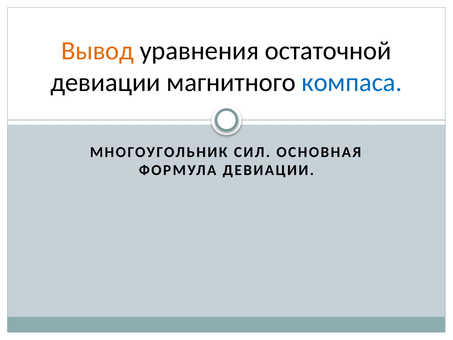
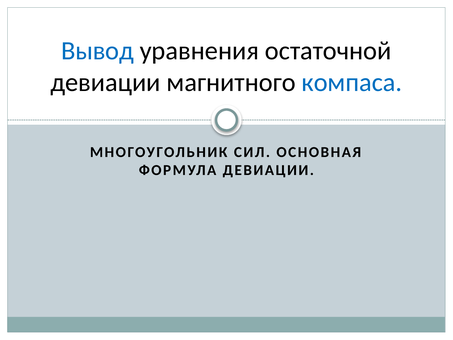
Вывод colour: orange -> blue (98, 51)
